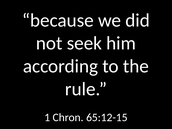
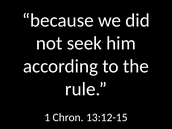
65:12-15: 65:12-15 -> 13:12-15 (107, 117)
